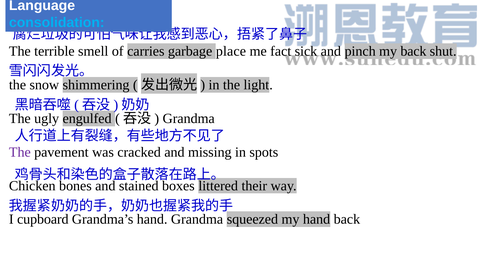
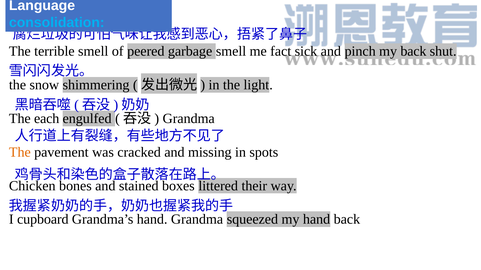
carries: carries -> peered (146, 51)
garbage place: place -> smell (231, 51)
ugly: ugly -> each (47, 119)
The colour: purple -> orange (20, 152)
